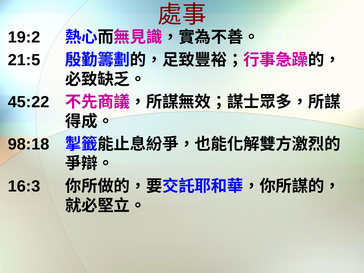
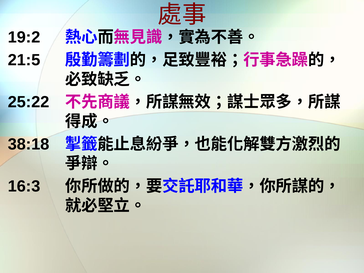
45:22: 45:22 -> 25:22 (29, 102)
98:18: 98:18 -> 38:18 (29, 144)
